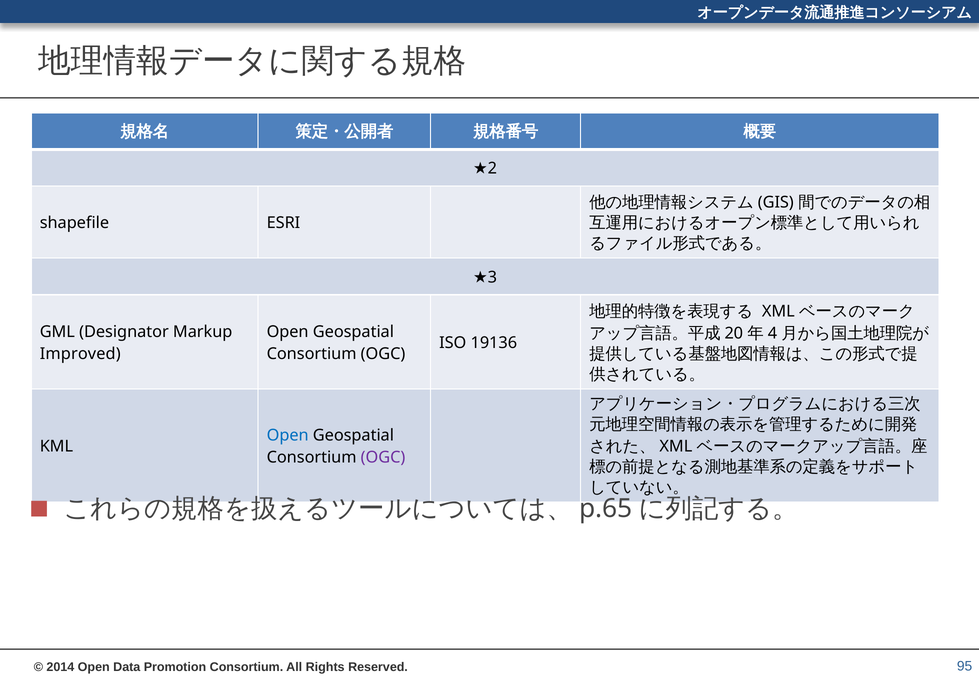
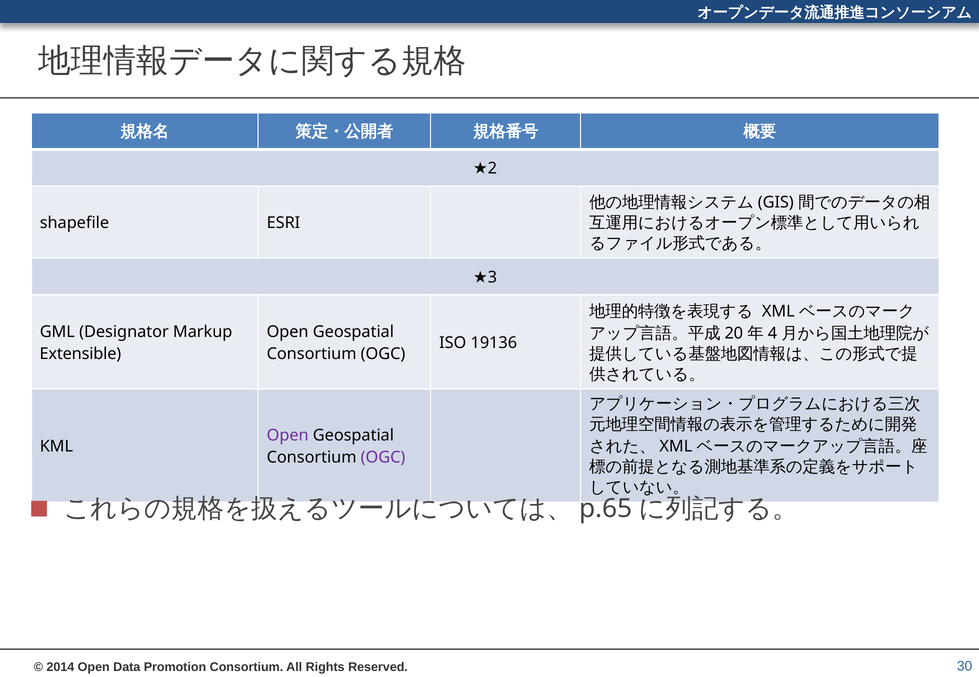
Improved: Improved -> Extensible (80, 354)
Open colour: blue -> purple (288, 436)
95: 95 -> 30 (965, 667)
